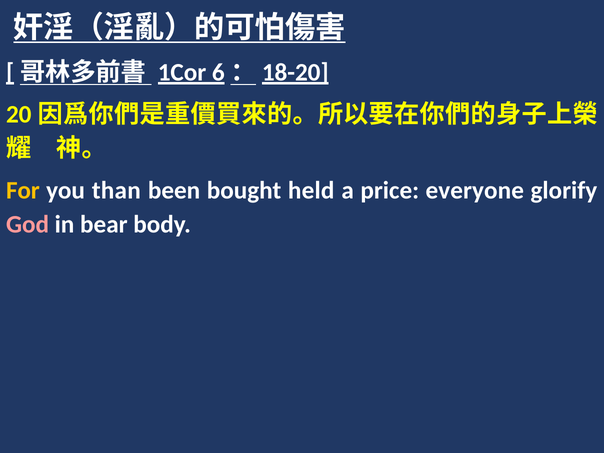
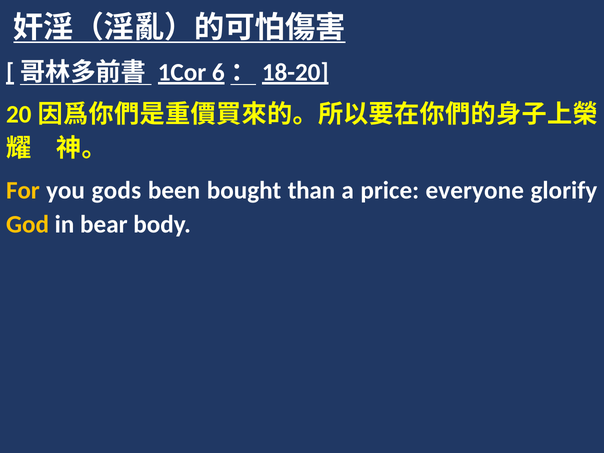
than: than -> gods (116, 191)
held: held -> than (311, 191)
God colour: pink -> yellow (28, 224)
